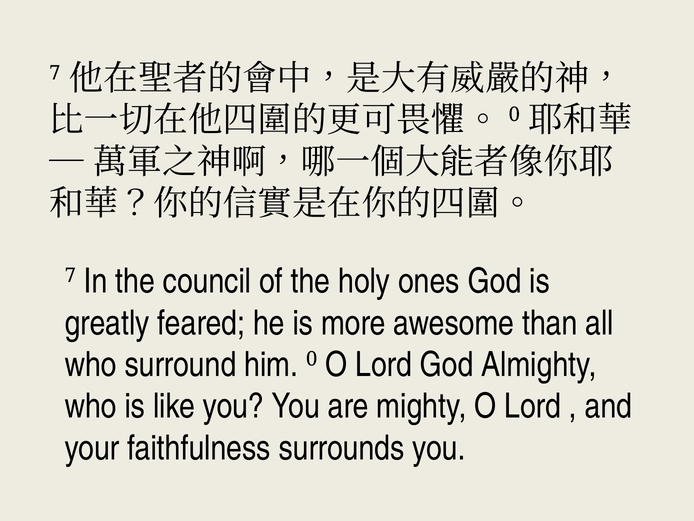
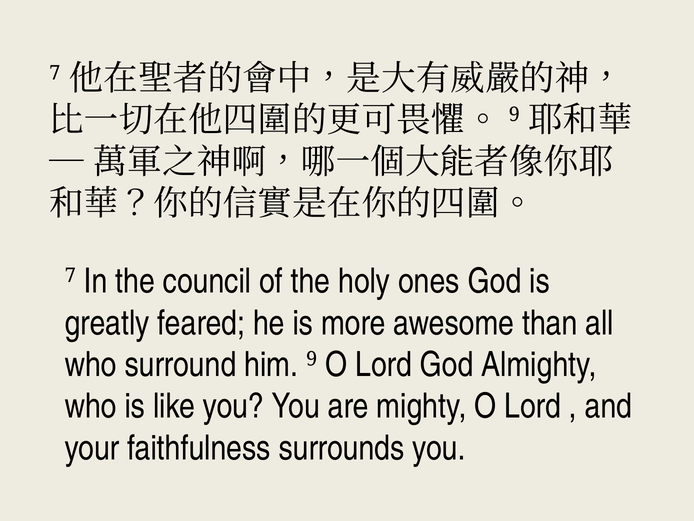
0: 0 -> 9 (514, 115)
him 0: 0 -> 9 (312, 359)
